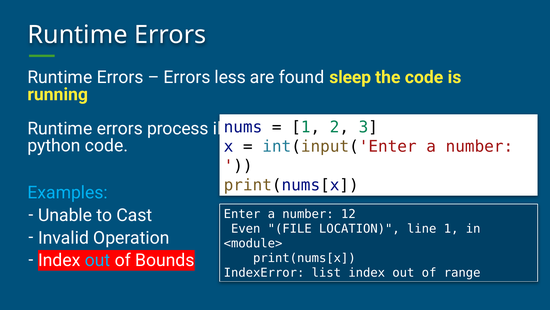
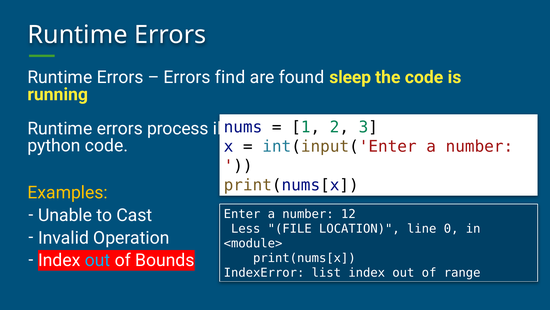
less: less -> find (230, 77)
Examples colour: light blue -> yellow (68, 192)
Even: Even -> Less (246, 228)
line 1: 1 -> 0 (451, 228)
